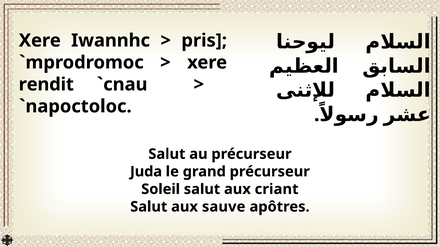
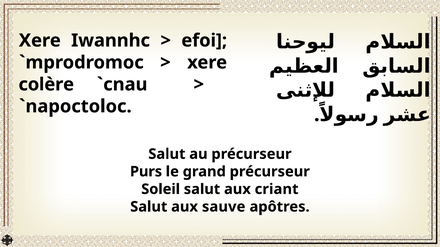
pris: pris -> efoi (204, 41)
rendit: rendit -> colère (46, 85)
Juda: Juda -> Purs (146, 172)
